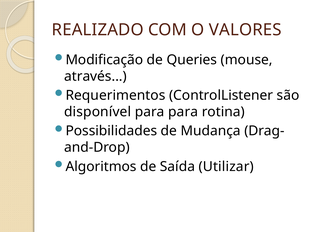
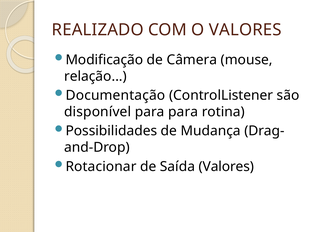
Queries: Queries -> Câmera (192, 60)
através: através -> relação (95, 76)
Requerimentos: Requerimentos -> Documentação (115, 96)
Algoritmos: Algoritmos -> Rotacionar (101, 167)
Saída Utilizar: Utilizar -> Valores (226, 167)
